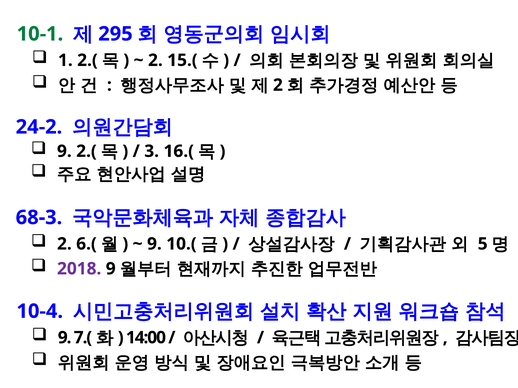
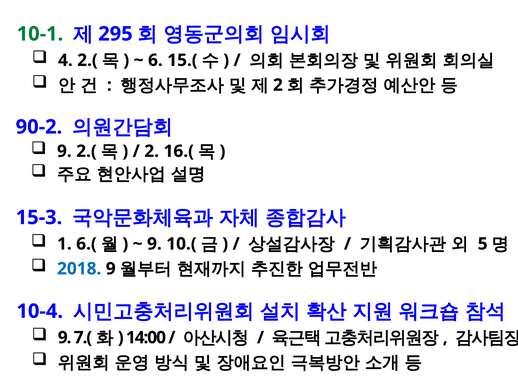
1: 1 -> 4 (65, 60)
2: 2 -> 6 (155, 60)
24-2: 24-2 -> 90-2 (39, 127)
3: 3 -> 2 (152, 151)
68-3: 68-3 -> 15-3 (39, 218)
2: 2 -> 1 (64, 244)
2018 colour: purple -> blue (79, 269)
